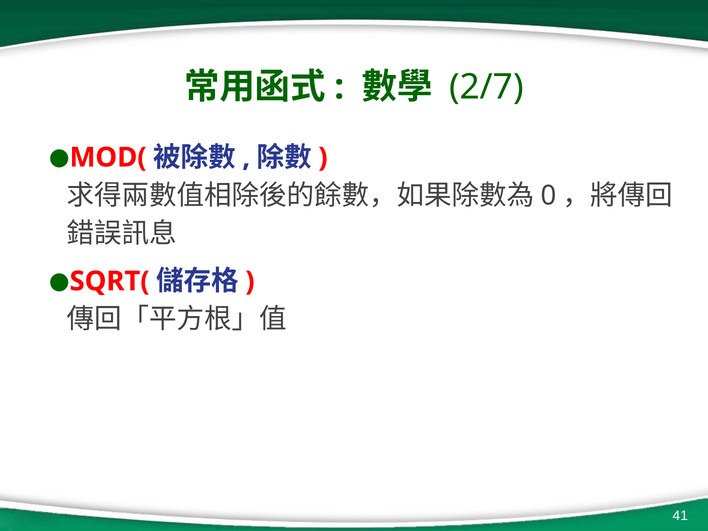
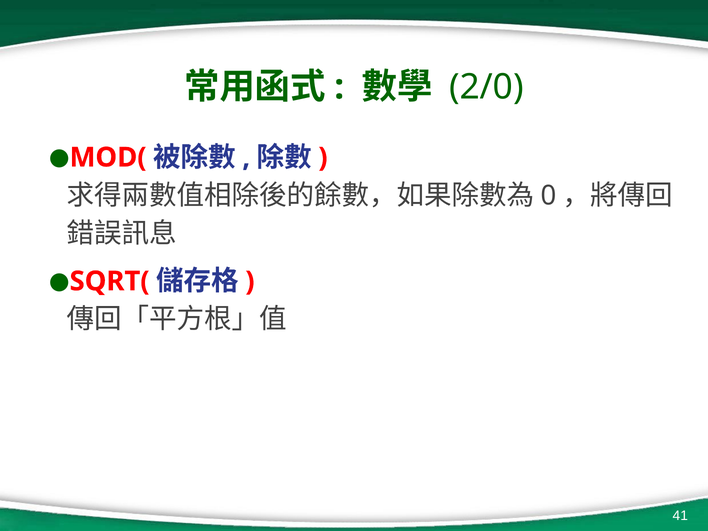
2/7: 2/7 -> 2/0 (486, 87)
